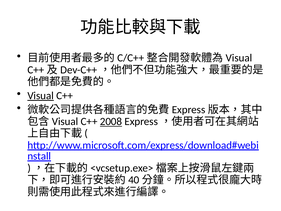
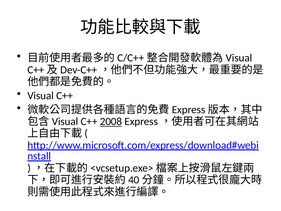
Visual underline: present -> none (41, 96)
